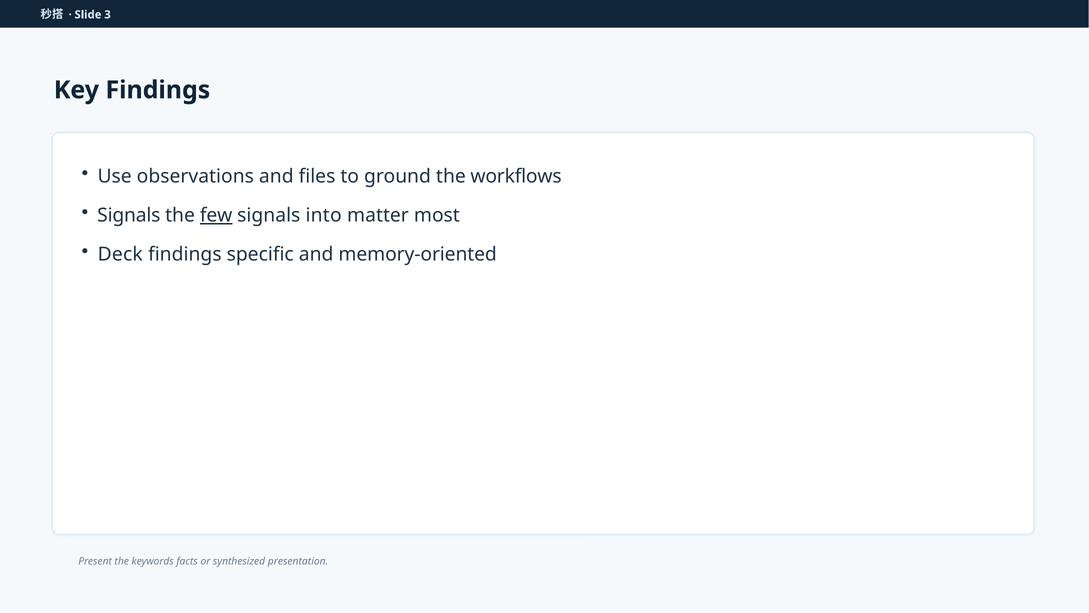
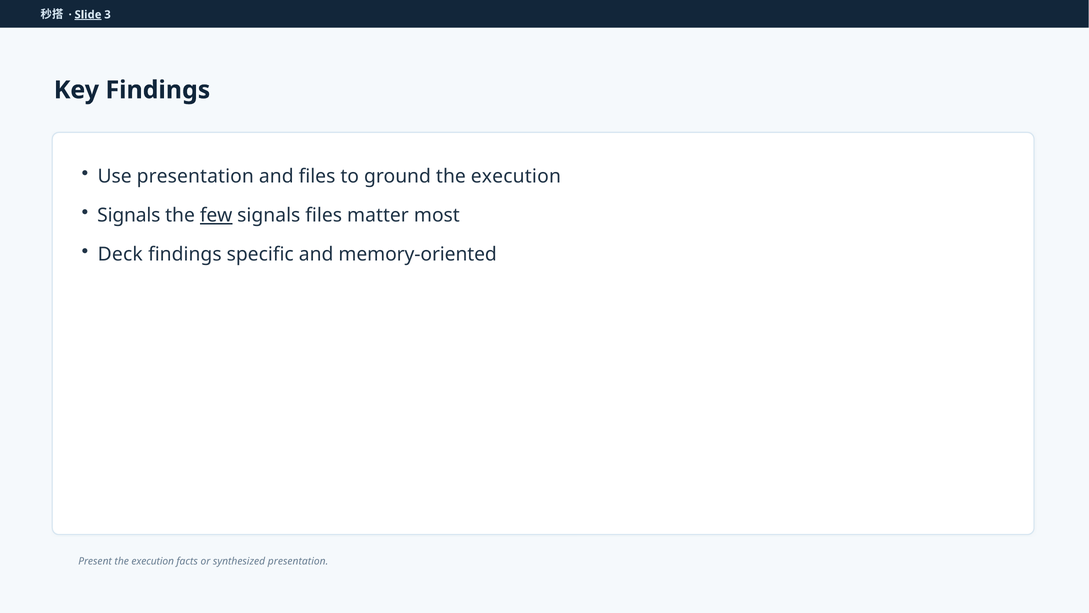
Slide underline: none -> present (88, 15)
Use observations: observations -> presentation (195, 176)
ground the workflows: workflows -> execution (516, 176)
signals into: into -> files (324, 215)
Present the keywords: keywords -> execution (153, 561)
